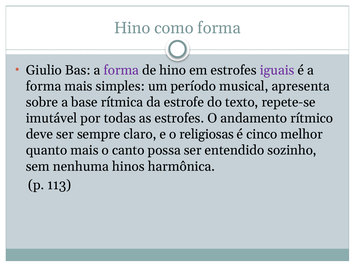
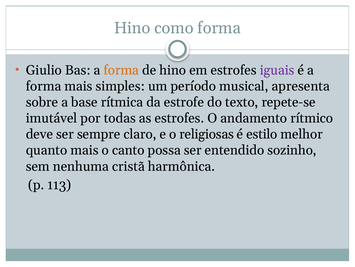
forma colour: purple -> orange (121, 70)
cinco: cinco -> estilo (262, 134)
hinos: hinos -> cristã (128, 166)
